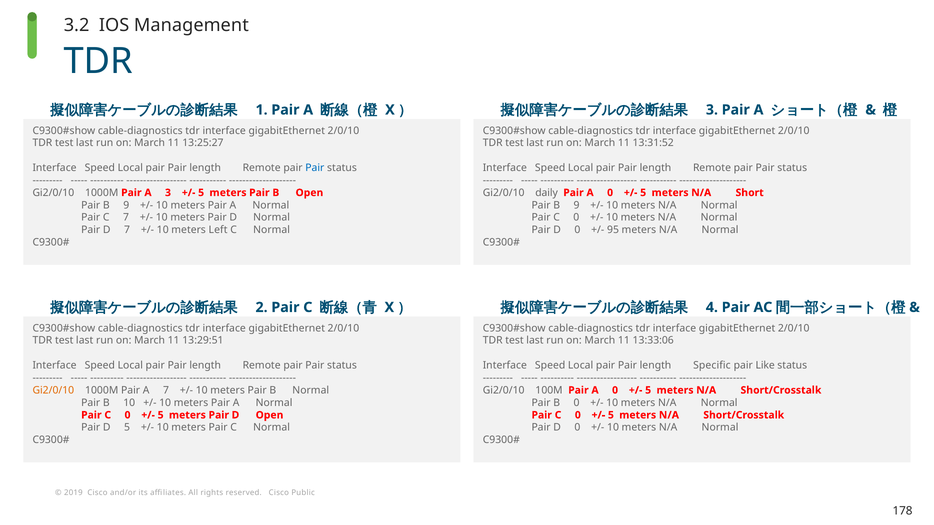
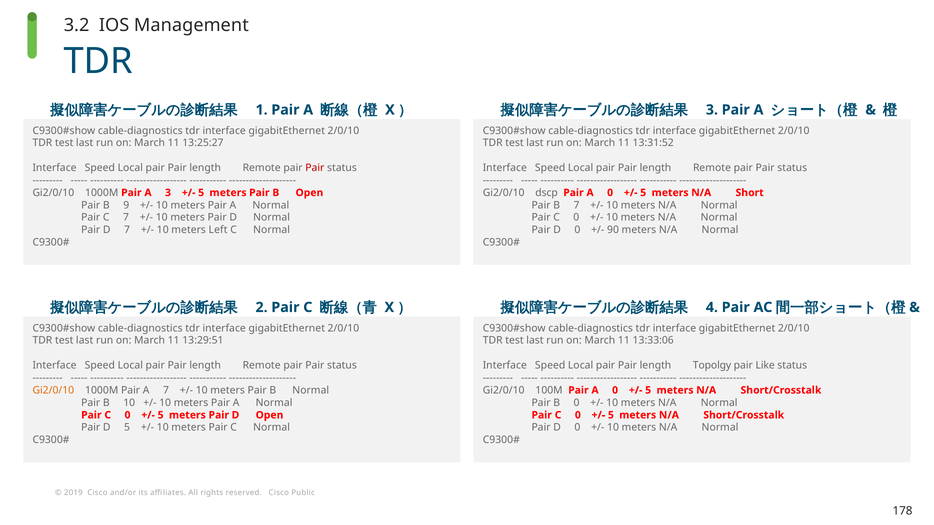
Pair colour: blue -> red (315, 168)
daily: daily -> dscp (547, 193)
9: 9 -> 7 (577, 205)
95: 95 -> 90 (613, 230)
Specific: Specific -> Topolgy (712, 366)
